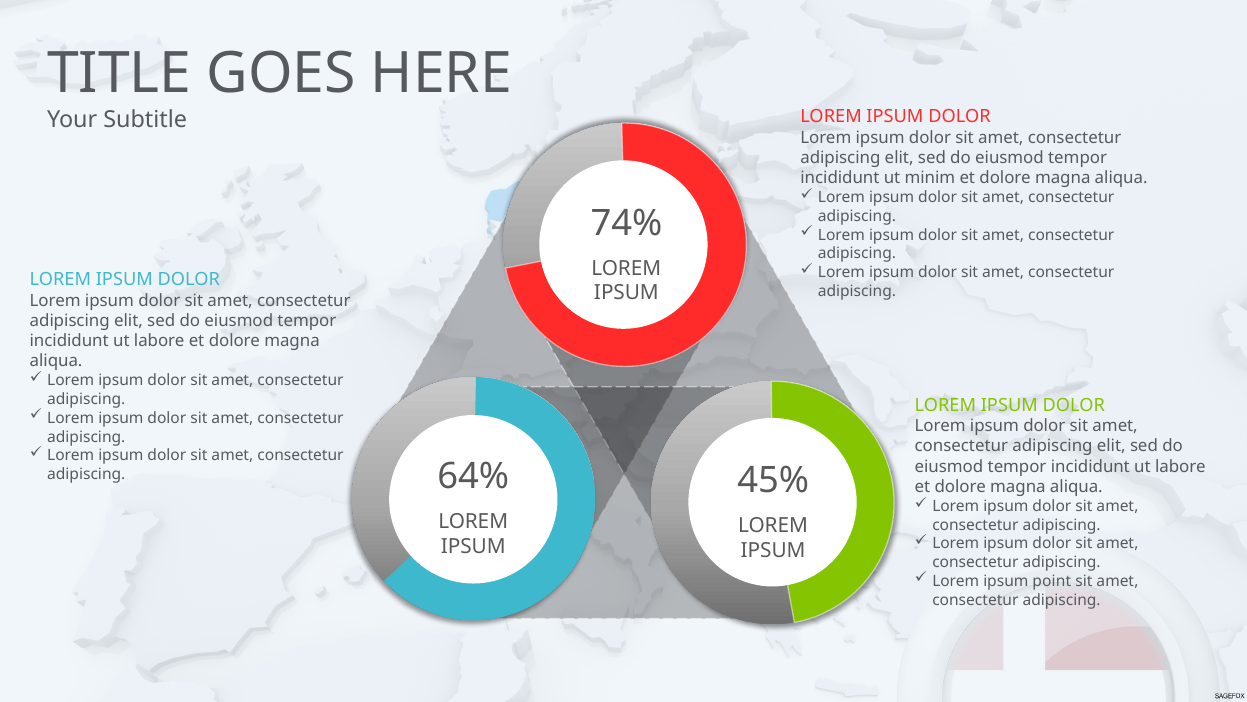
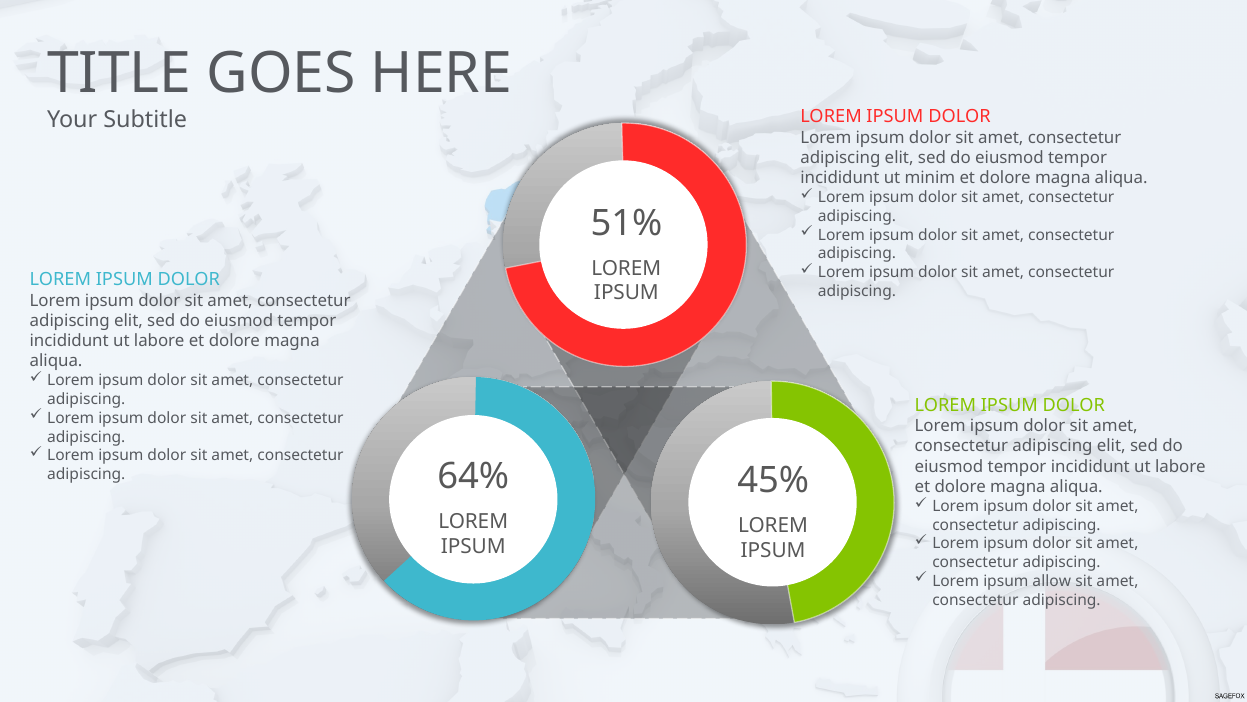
74%: 74% -> 51% (626, 223)
point: point -> allow (1052, 581)
